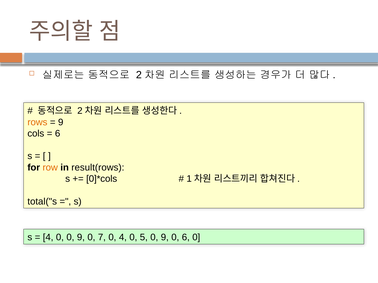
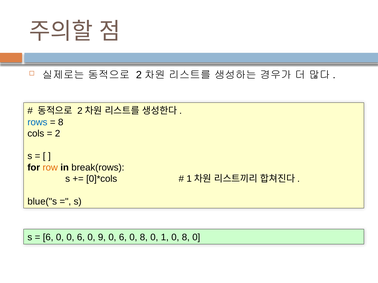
rows colour: orange -> blue (37, 122)
9: 9 -> 8 (61, 122)
6: 6 -> 2 (58, 134)
result(rows: result(rows -> break(rows (98, 168)
total("s: total("s -> blue("s (42, 202)
4: 4 -> 6 (48, 238)
0 0 9: 9 -> 6 (81, 238)
7: 7 -> 9 (102, 238)
4: 4 -> 6 (123, 238)
5: 5 -> 8 (144, 238)
9: 9 -> 1 (165, 238)
6: 6 -> 8 (186, 238)
